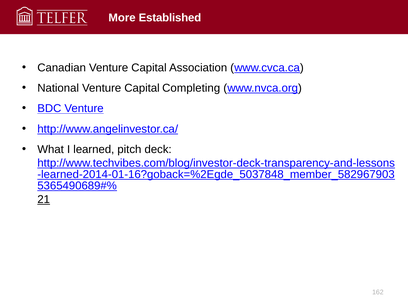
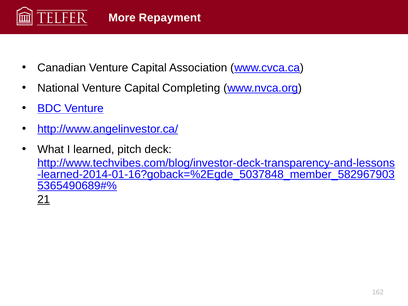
Established: Established -> Repayment (170, 18)
